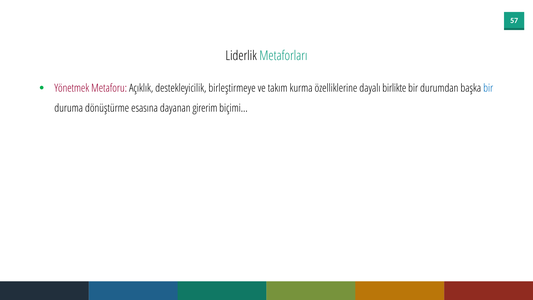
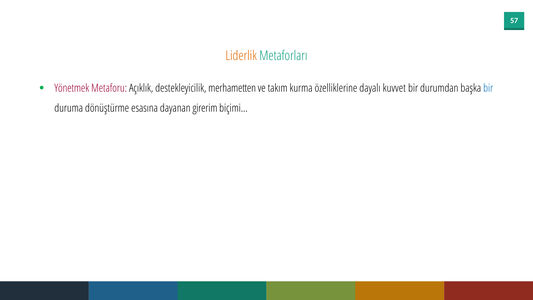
Liderlik colour: black -> orange (241, 56)
birleştirmeye: birleştirmeye -> merhametten (232, 88)
birlikte: birlikte -> kuvvet (394, 88)
